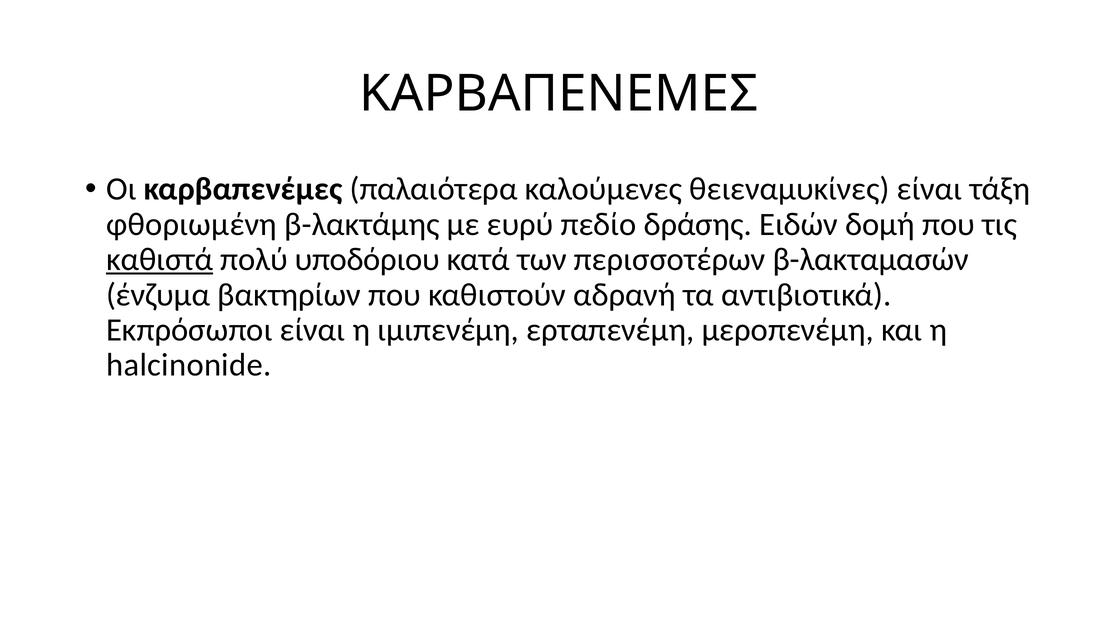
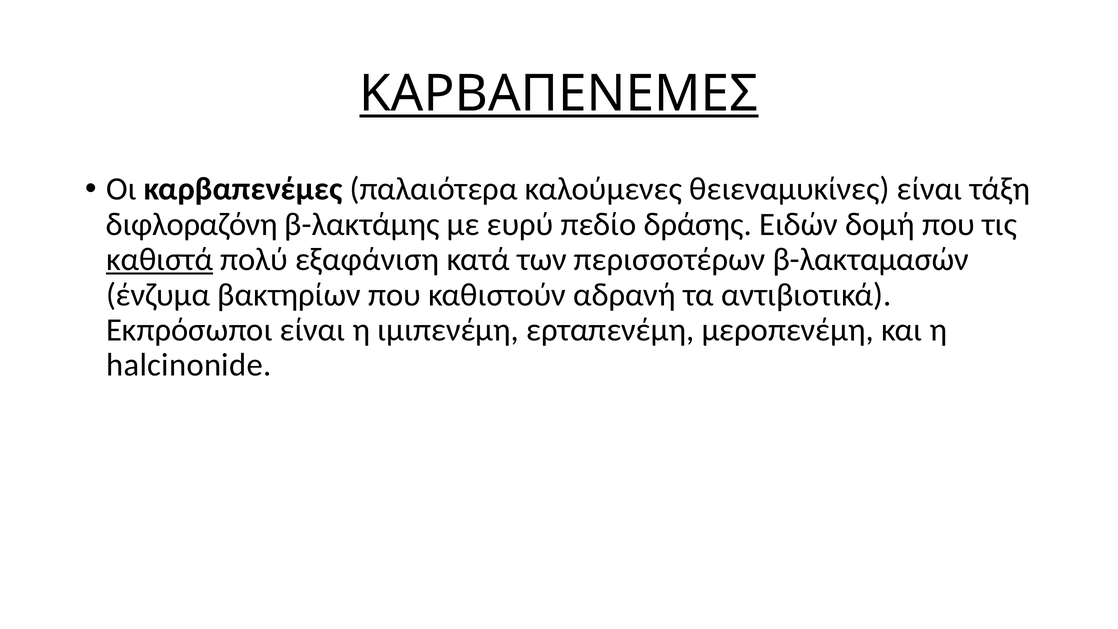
ΚΑΡΒΑΠΕΝΕΜΕΣ underline: none -> present (559, 94)
φθοριωμένη: φθοριωμένη -> διφλοραζόνη (192, 224)
υποδόριου: υποδόριου -> εξαφάνιση (367, 259)
